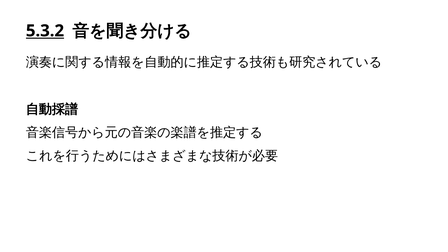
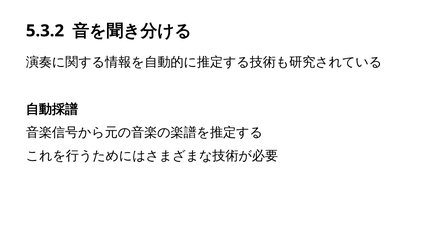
5.3.2 underline: present -> none (45, 31)
